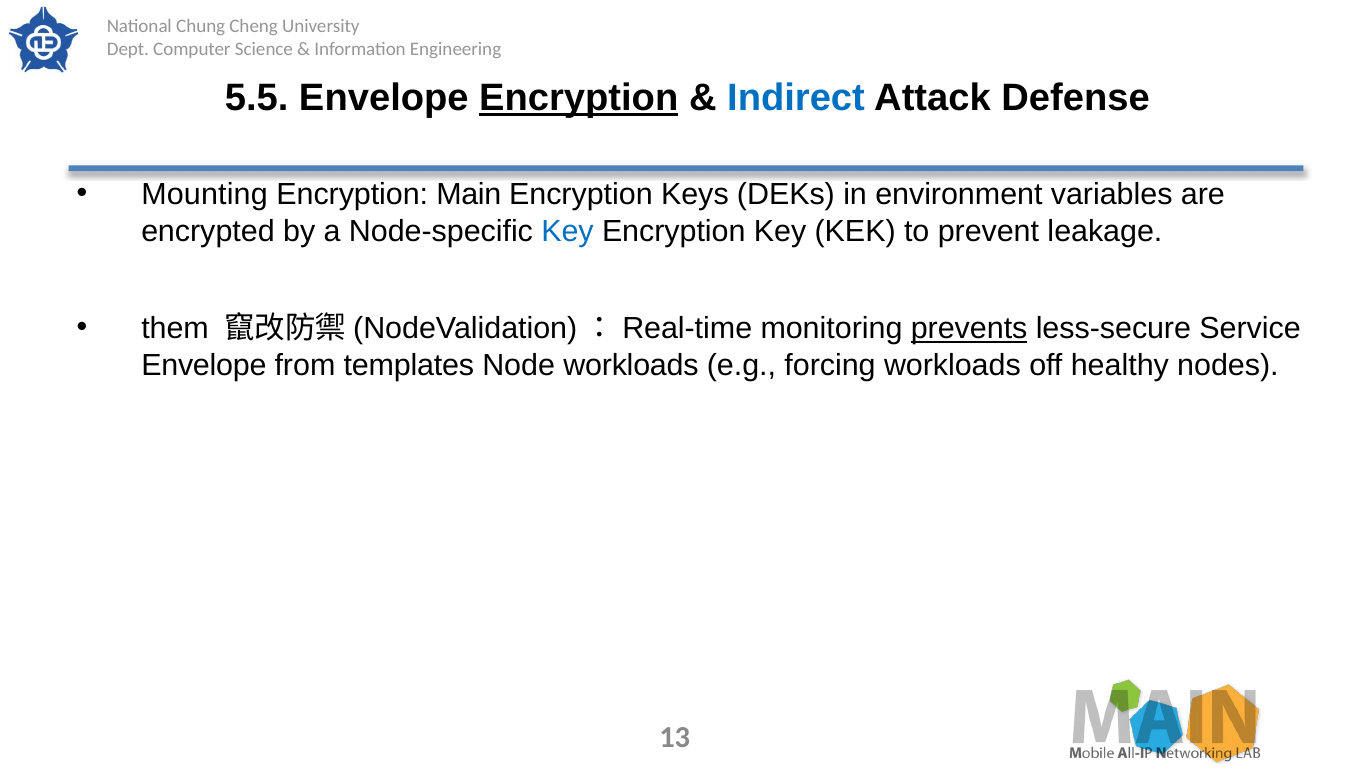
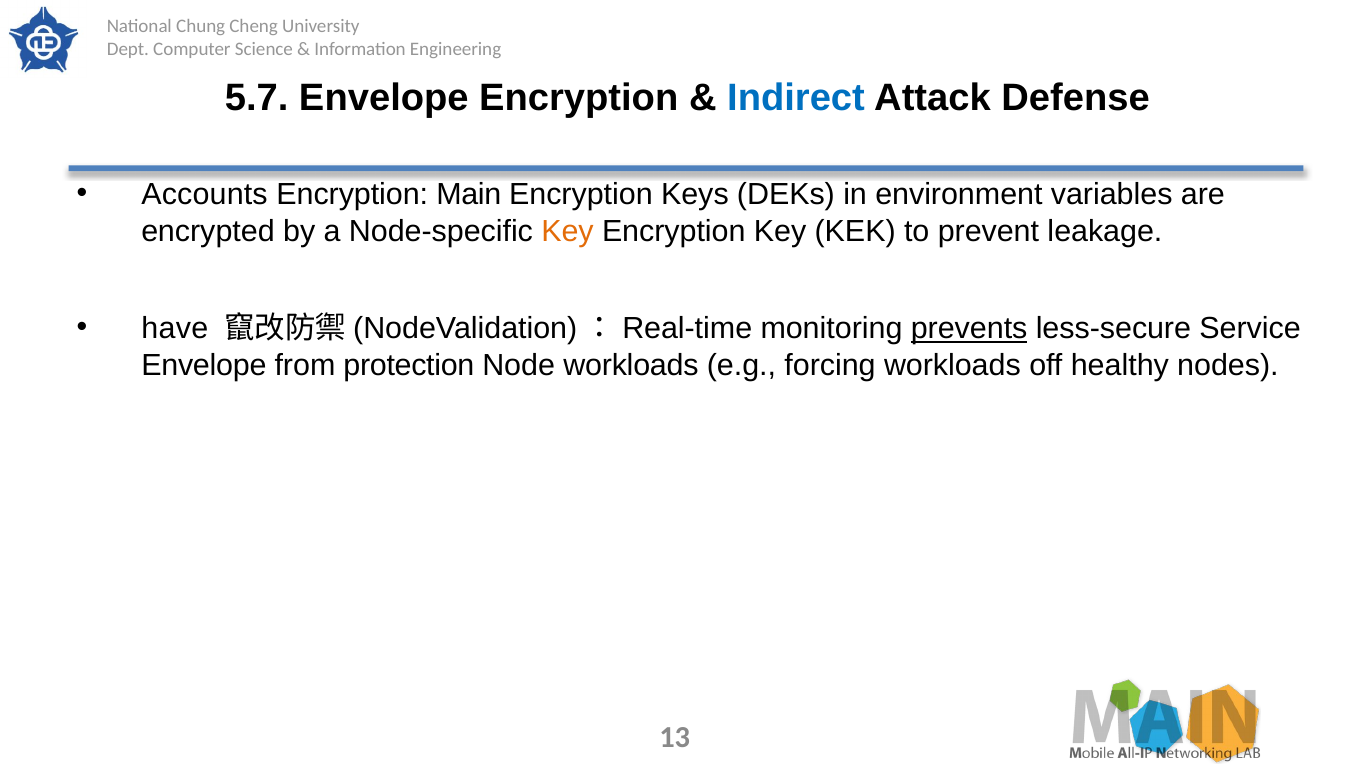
5.5: 5.5 -> 5.7 (257, 98)
Encryption underline: present -> none (579, 98)
Mounting: Mounting -> Accounts (205, 194)
Key colour: blue -> orange (568, 231)
them: them -> have (175, 329)
templates: templates -> protection (409, 365)
